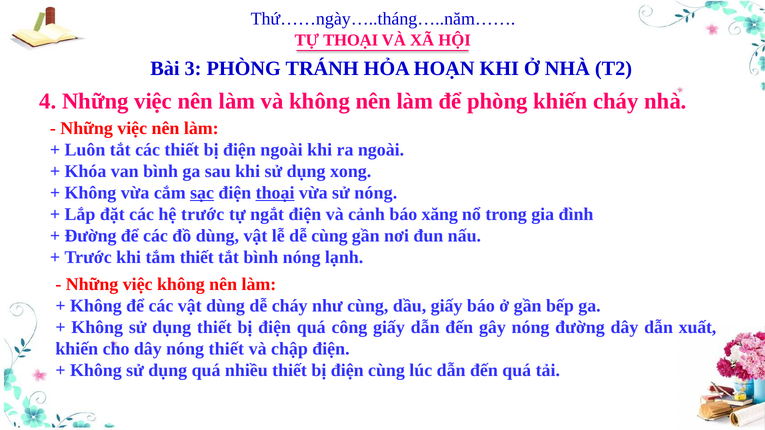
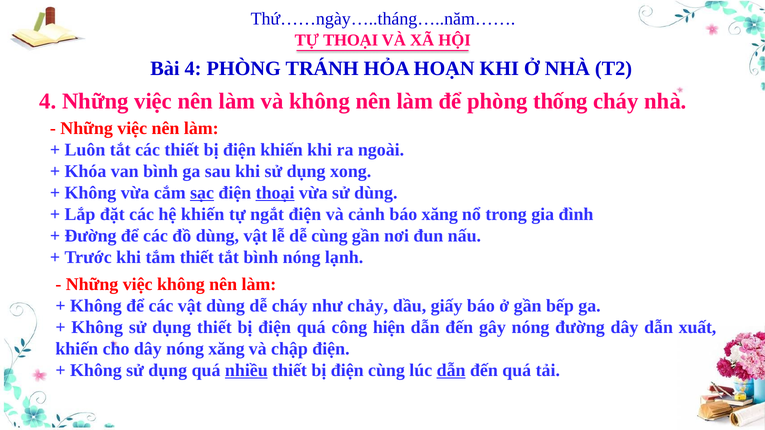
Bài 3: 3 -> 4 (193, 69)
phòng khiến: khiến -> thống (561, 101)
điện ngoài: ngoài -> khiến (282, 150)
sử nóng: nóng -> dùng (376, 193)
hệ trước: trước -> khiến (203, 214)
như cùng: cùng -> chảy (368, 306)
công giấy: giấy -> hiện (389, 327)
nóng thiết: thiết -> xăng (226, 349)
nhiều underline: none -> present (246, 370)
dẫn underline: none -> present (451, 370)
